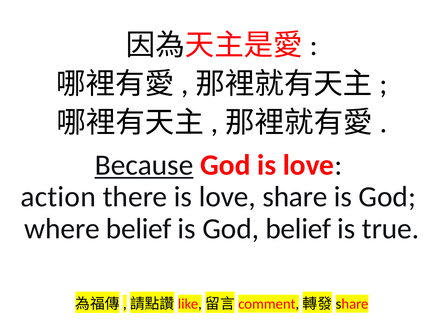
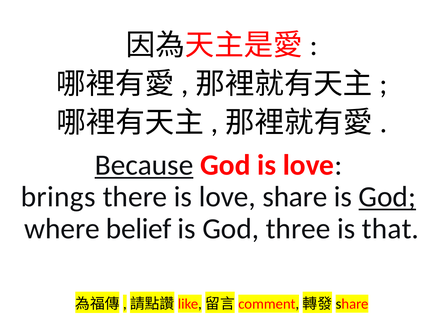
action: action -> brings (58, 197)
God underline: none -> present (387, 197)
God belief: belief -> three (298, 229)
true: true -> that (390, 229)
